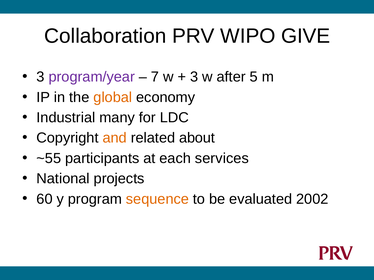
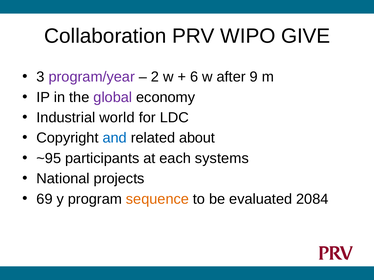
7: 7 -> 2 (155, 77)
3: 3 -> 6 (194, 77)
5: 5 -> 9 (254, 77)
global colour: orange -> purple (113, 97)
many: many -> world (117, 118)
and colour: orange -> blue (115, 138)
~55: ~55 -> ~95 (49, 159)
services: services -> systems (222, 159)
60: 60 -> 69 (45, 199)
2002: 2002 -> 2084 (312, 199)
